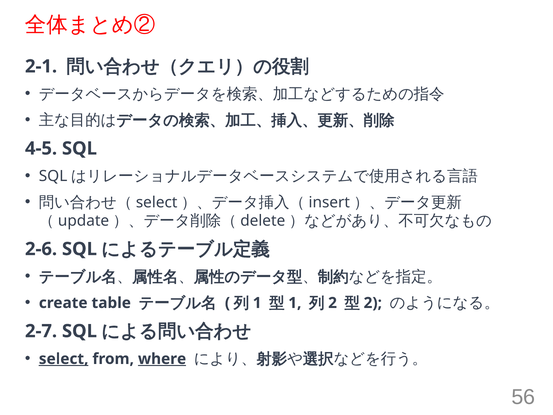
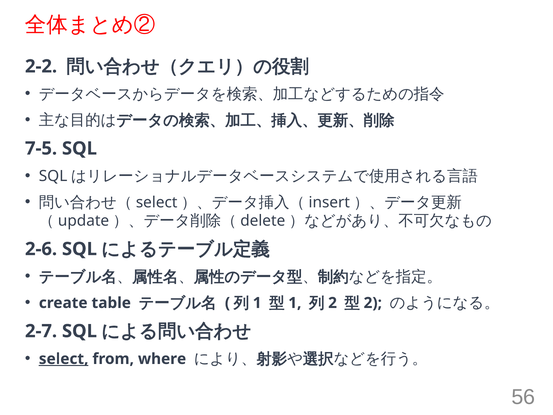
2-1: 2-1 -> 2-2 (41, 66)
4-5: 4-5 -> 7-5 (41, 148)
where underline: present -> none (162, 359)
